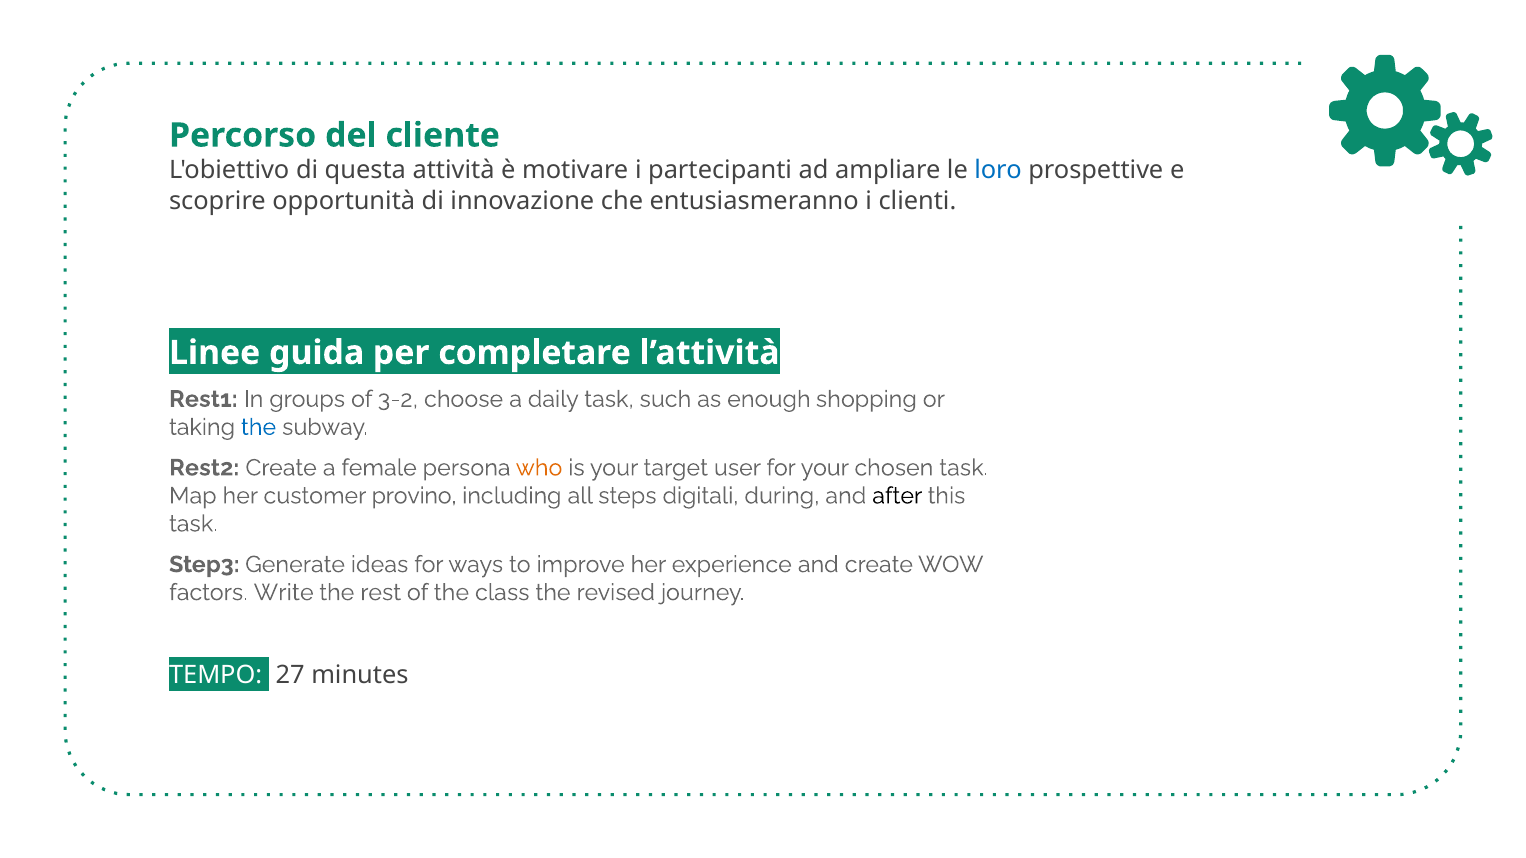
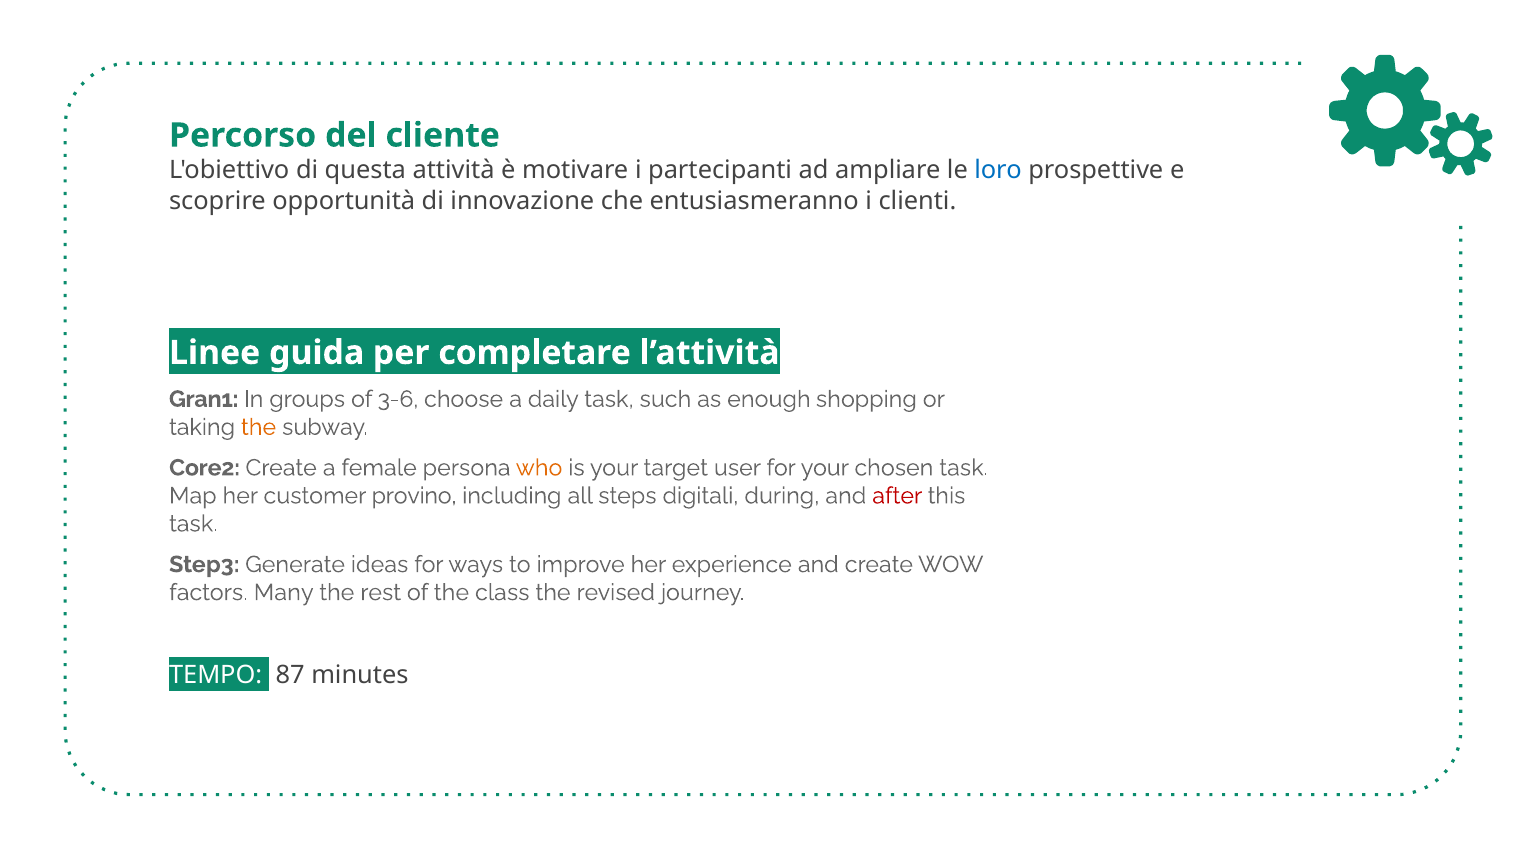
Rest1: Rest1 -> Gran1 (204, 399)
3-2: 3-2 -> 3-6 (398, 399)
the colour: blue -> orange (259, 427)
Rest2: Rest2 -> Core2 (205, 468)
after colour: black -> red (897, 496)
Write: Write -> Many (284, 593)
27: 27 -> 87 (290, 676)
